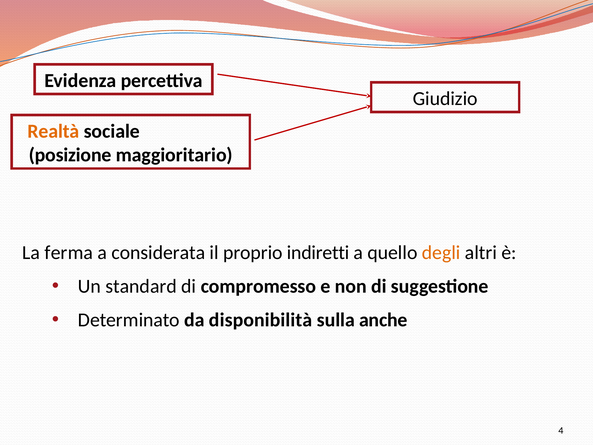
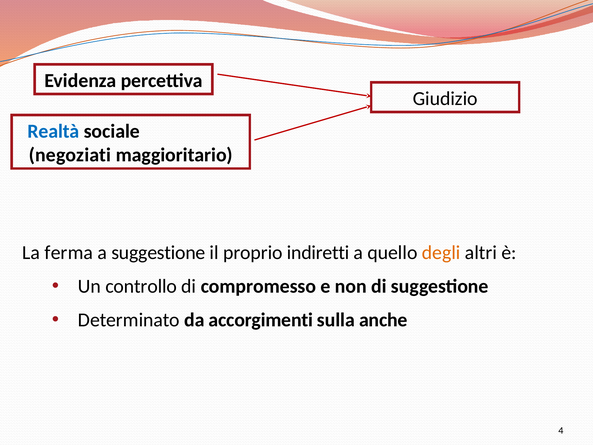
Realtà colour: orange -> blue (53, 131)
posizione: posizione -> negoziati (70, 155)
a considerata: considerata -> suggestione (158, 253)
standard: standard -> controllo (141, 286)
disponibilità: disponibilità -> accorgimenti (261, 320)
